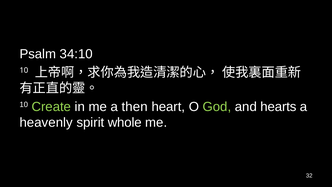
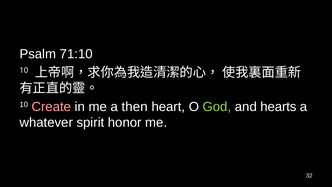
34:10: 34:10 -> 71:10 (76, 54)
Create colour: light green -> pink (51, 107)
heavenly: heavenly -> whatever (46, 122)
whole: whole -> honor (125, 122)
